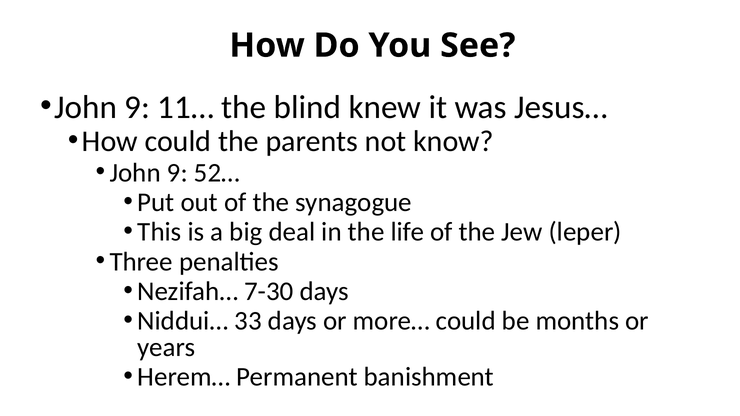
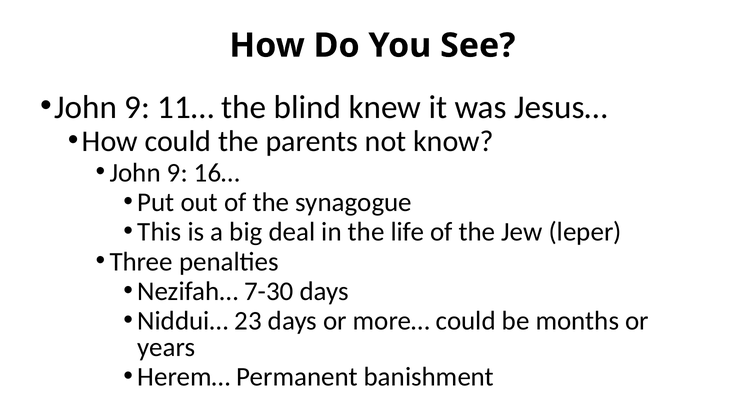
52…: 52… -> 16… (217, 173)
33: 33 -> 23 (248, 321)
